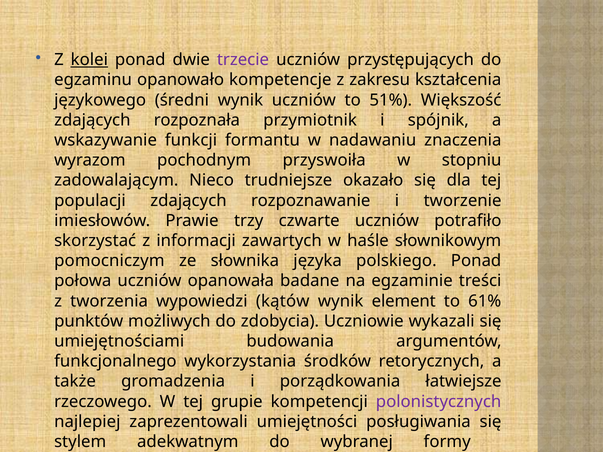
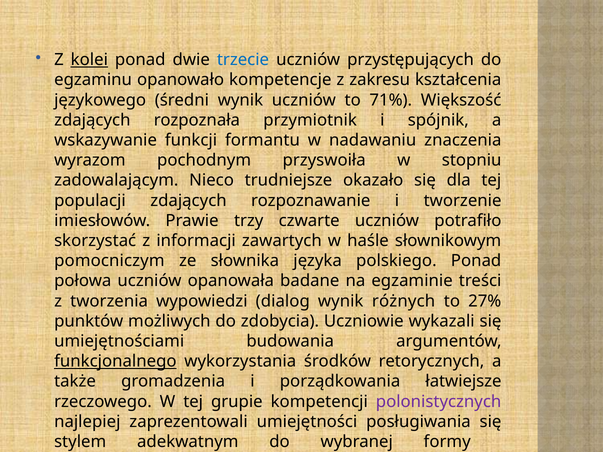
trzecie colour: purple -> blue (243, 60)
51%: 51% -> 71% (391, 100)
kątów: kątów -> dialog (283, 301)
element: element -> różnych (404, 301)
61%: 61% -> 27% (485, 301)
funkcjonalnego underline: none -> present (115, 362)
